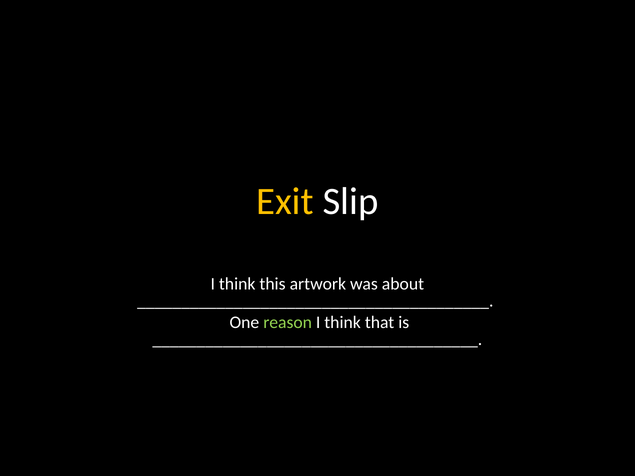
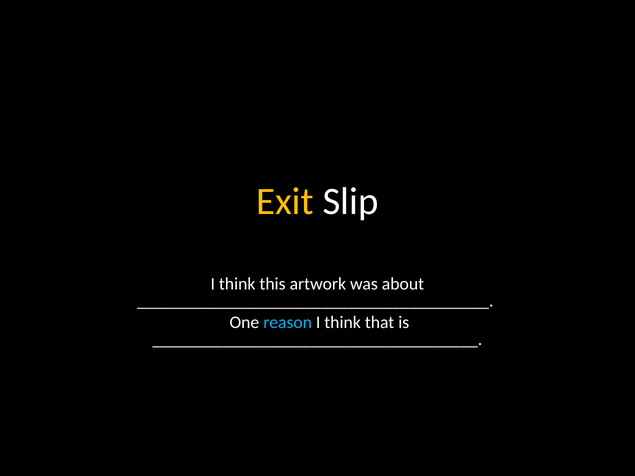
reason colour: light green -> light blue (288, 323)
